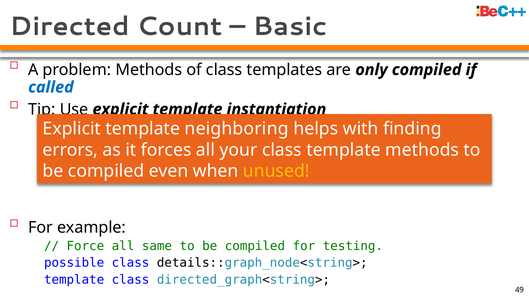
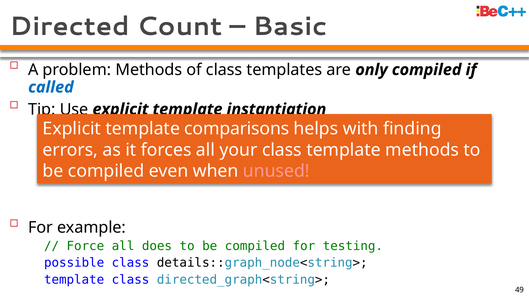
neighboring: neighboring -> comparisons (237, 128)
unused colour: yellow -> pink (276, 171)
same: same -> does (157, 246)
